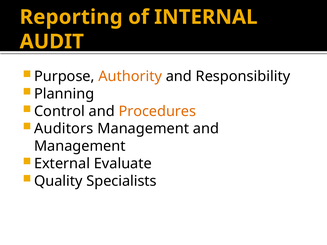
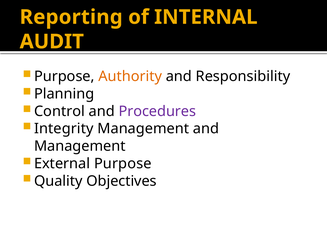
Procedures colour: orange -> purple (157, 111)
Auditors: Auditors -> Integrity (64, 129)
External Evaluate: Evaluate -> Purpose (123, 164)
Specialists: Specialists -> Objectives (122, 181)
